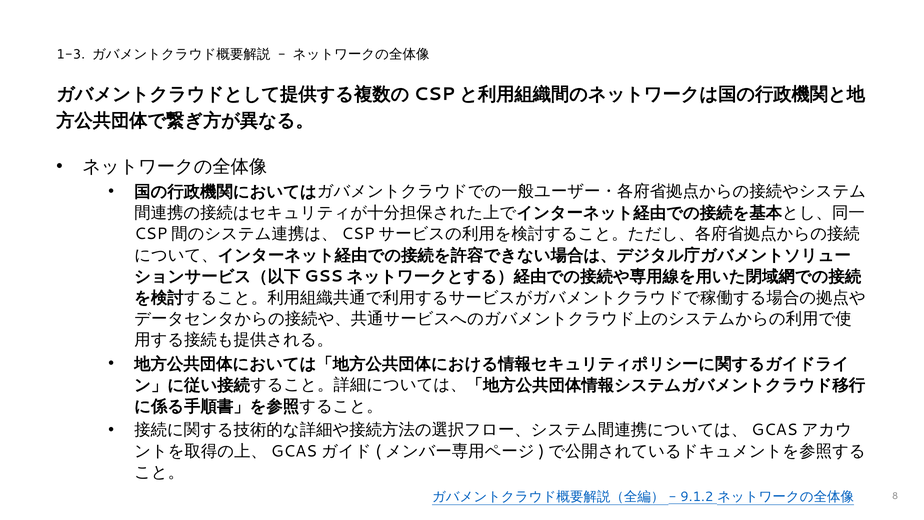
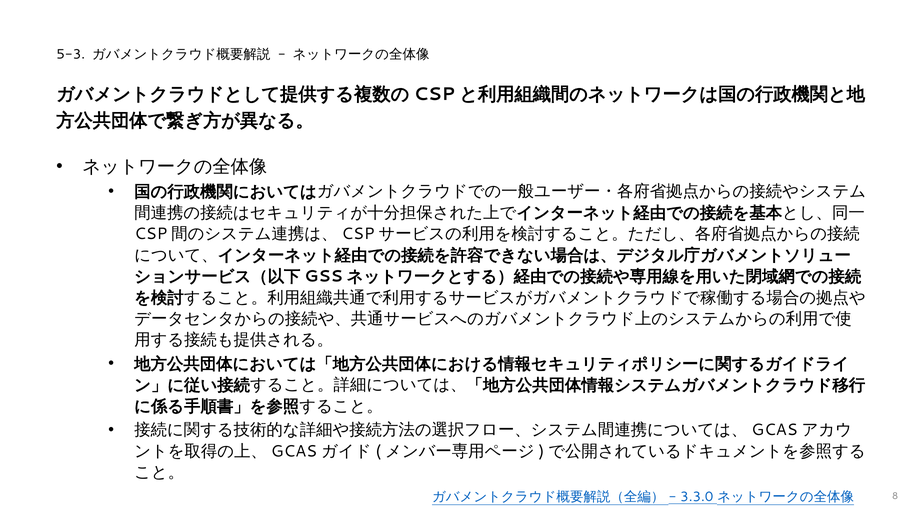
1-3: 1-3 -> 5-3 (71, 54)
9.1.2: 9.1.2 -> 3.3.0 (697, 497)
